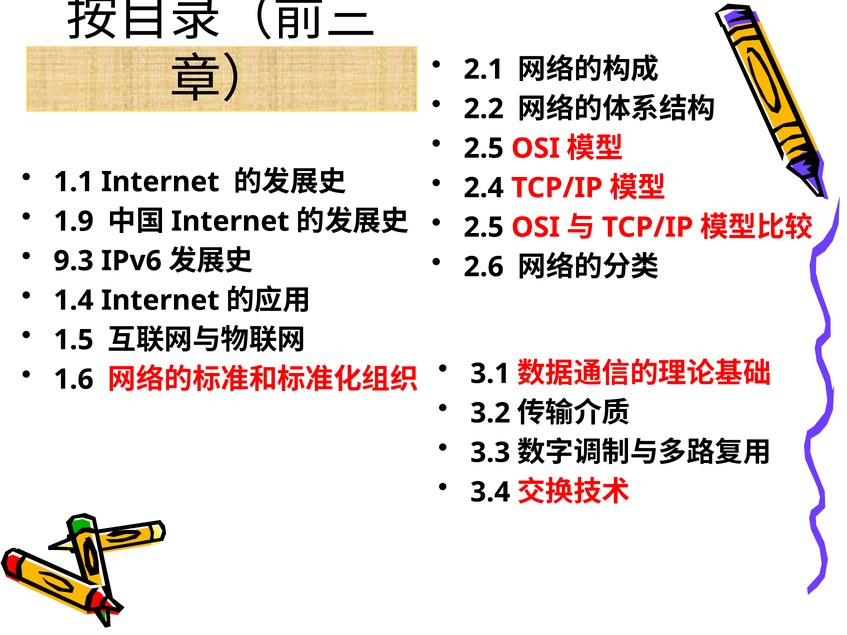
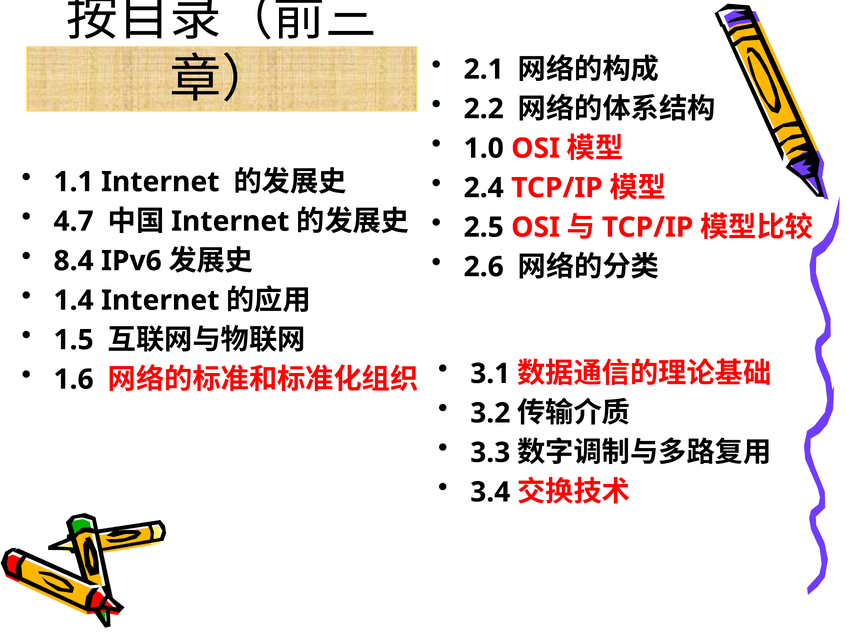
2.5: 2.5 -> 1.0 (484, 148)
1.9: 1.9 -> 4.7 (74, 222)
9.3: 9.3 -> 8.4 (74, 261)
